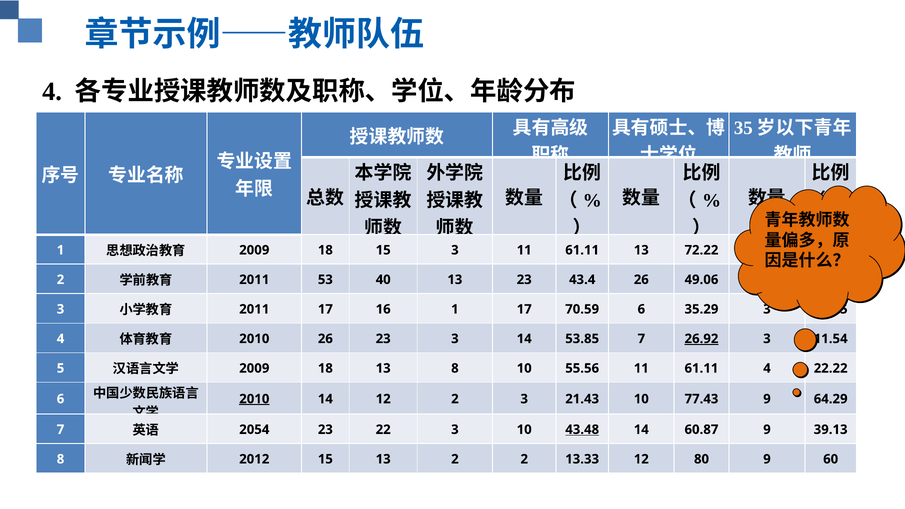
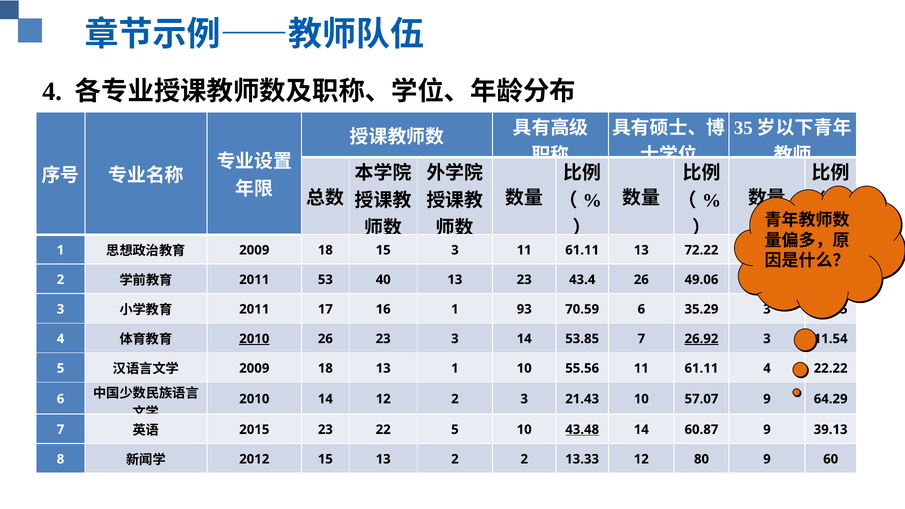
1 17: 17 -> 93 (524, 309)
2010 underline: none -> present (254, 339)
13 8: 8 -> 1 (455, 368)
2010 underline: present -> none (254, 399)
77.43: 77.43 -> 57.07 (701, 399)
2054: 2054 -> 2015 (254, 430)
22 3: 3 -> 5 (455, 430)
